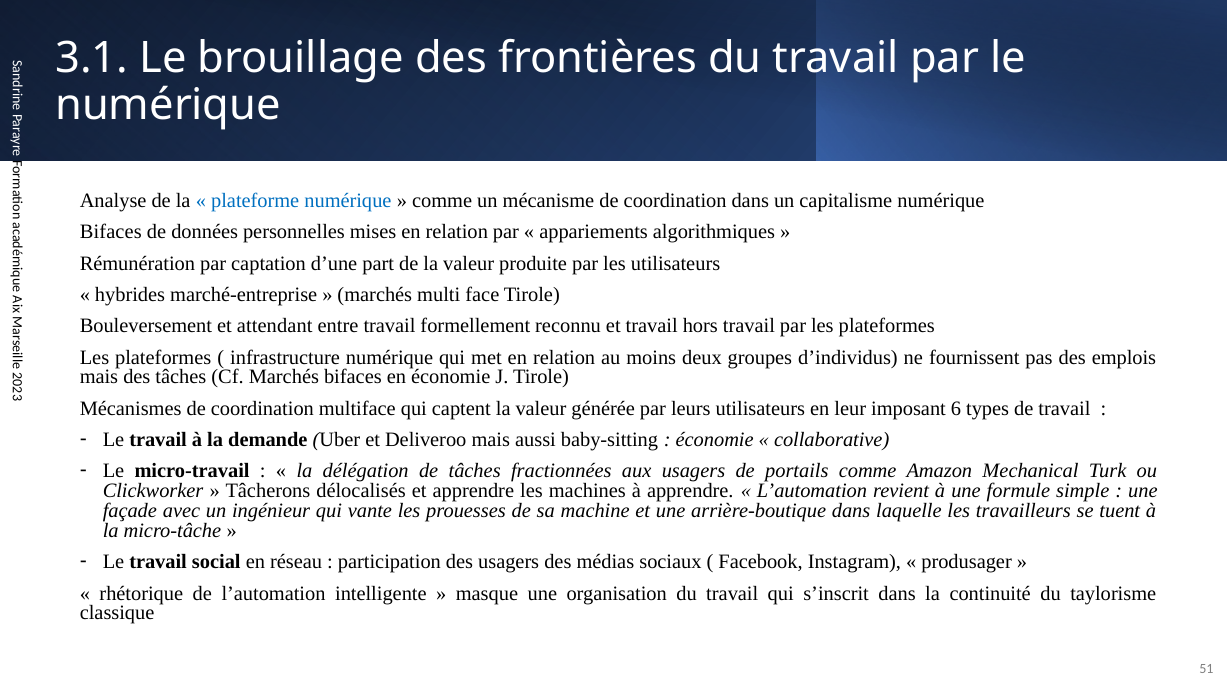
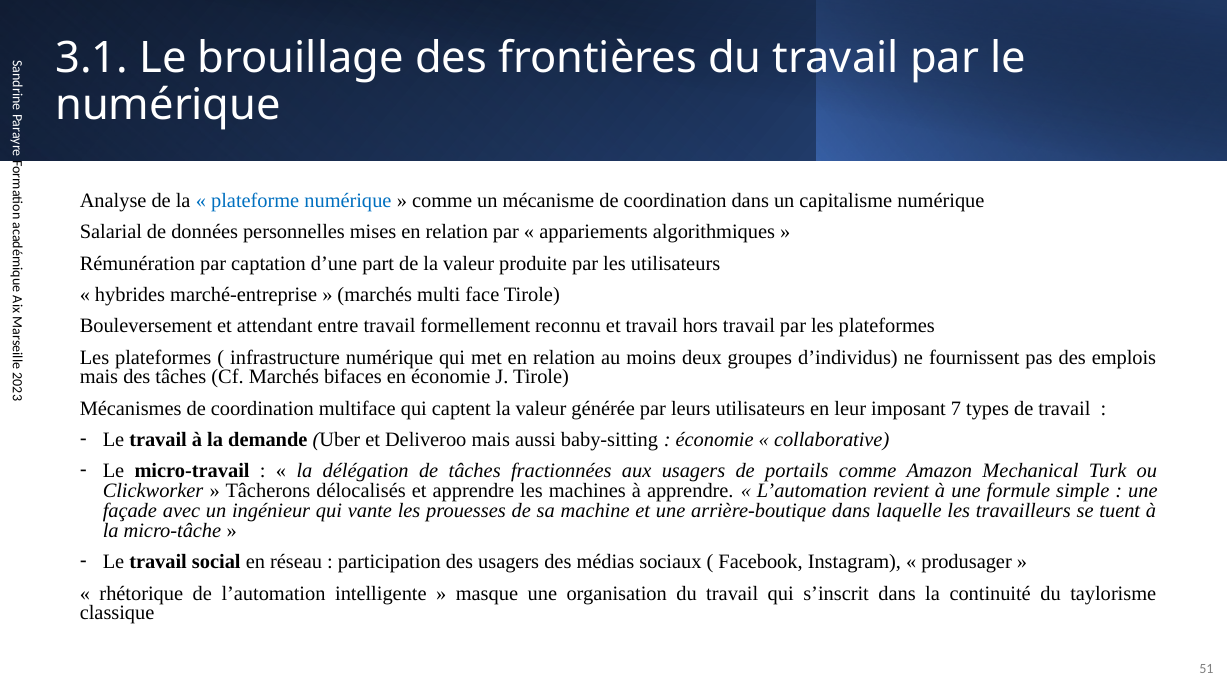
Bifaces: Bifaces -> Salarial (111, 232)
6: 6 -> 7 (956, 409)
